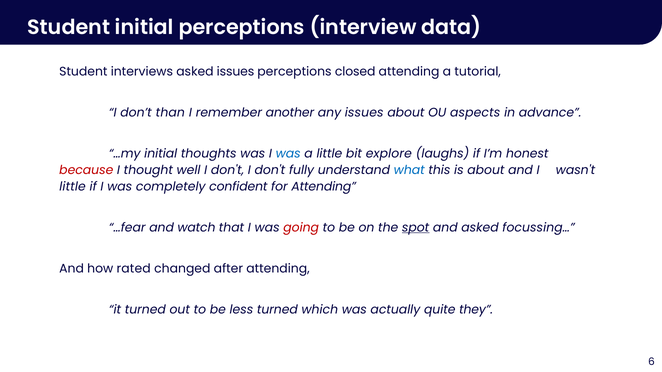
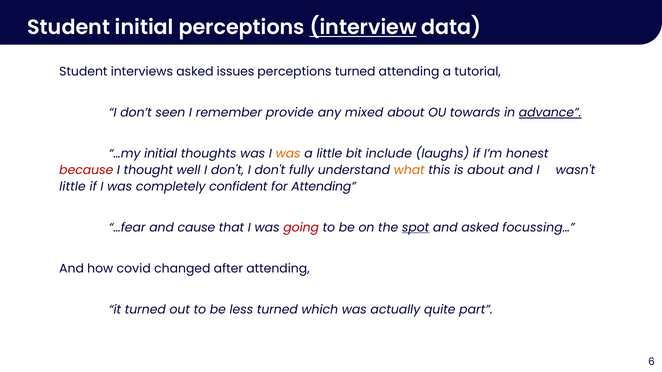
interview underline: none -> present (363, 28)
perceptions closed: closed -> turned (355, 72)
than: than -> seen (170, 113)
another: another -> provide (290, 113)
any issues: issues -> mixed (364, 113)
aspects: aspects -> towards (475, 113)
advance underline: none -> present (550, 113)
was colour: blue -> orange (288, 154)
explore: explore -> include (389, 154)
what colour: blue -> orange (409, 170)
watch: watch -> cause (196, 228)
rated: rated -> covid (134, 269)
they: they -> part (476, 310)
